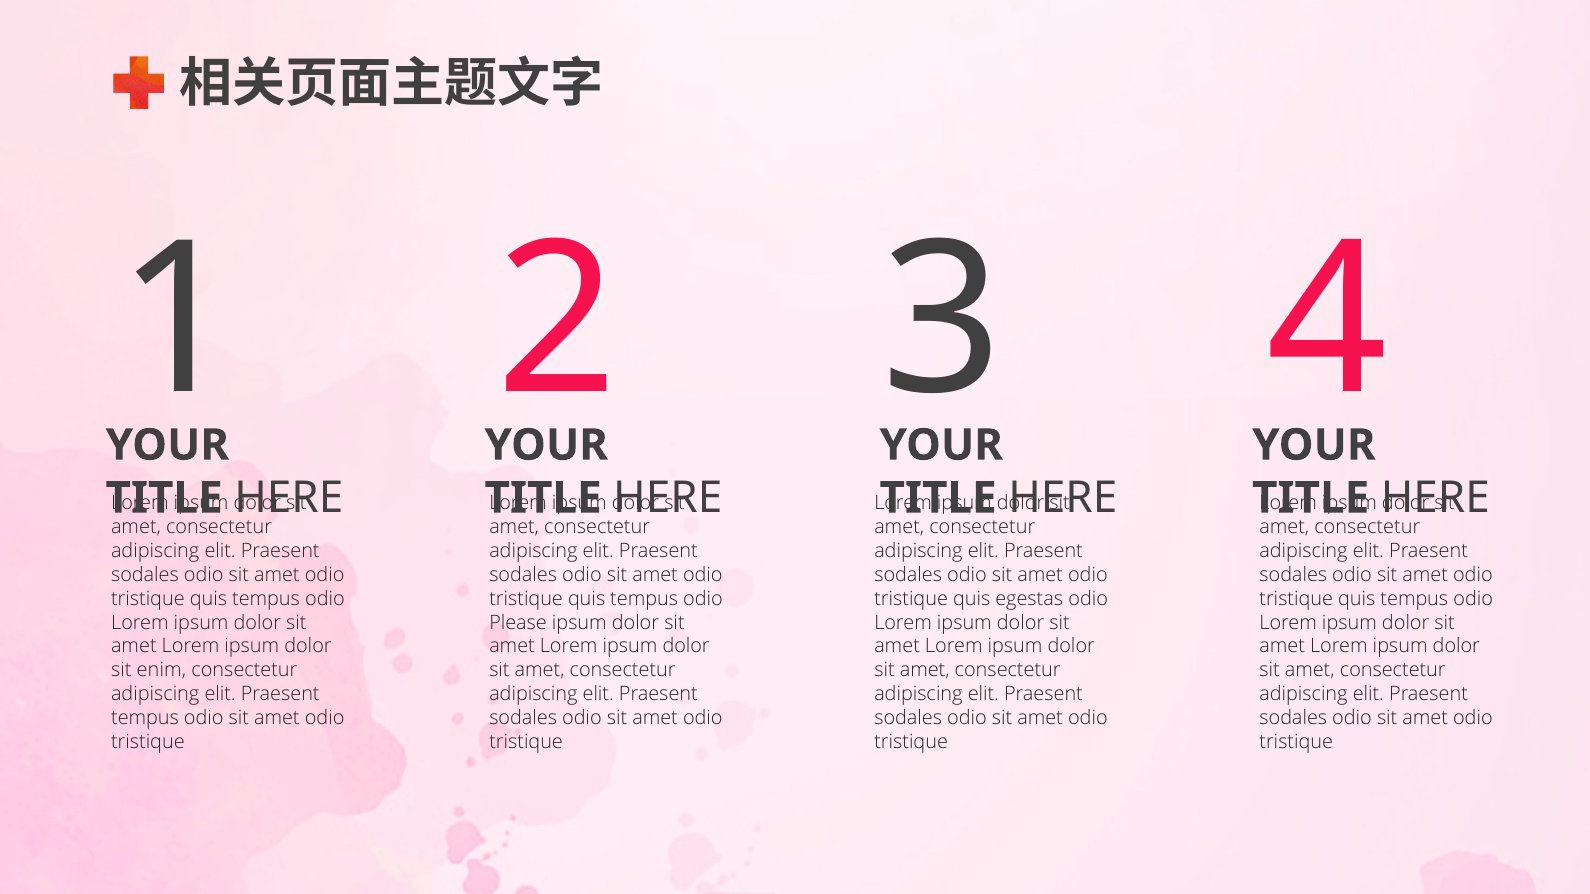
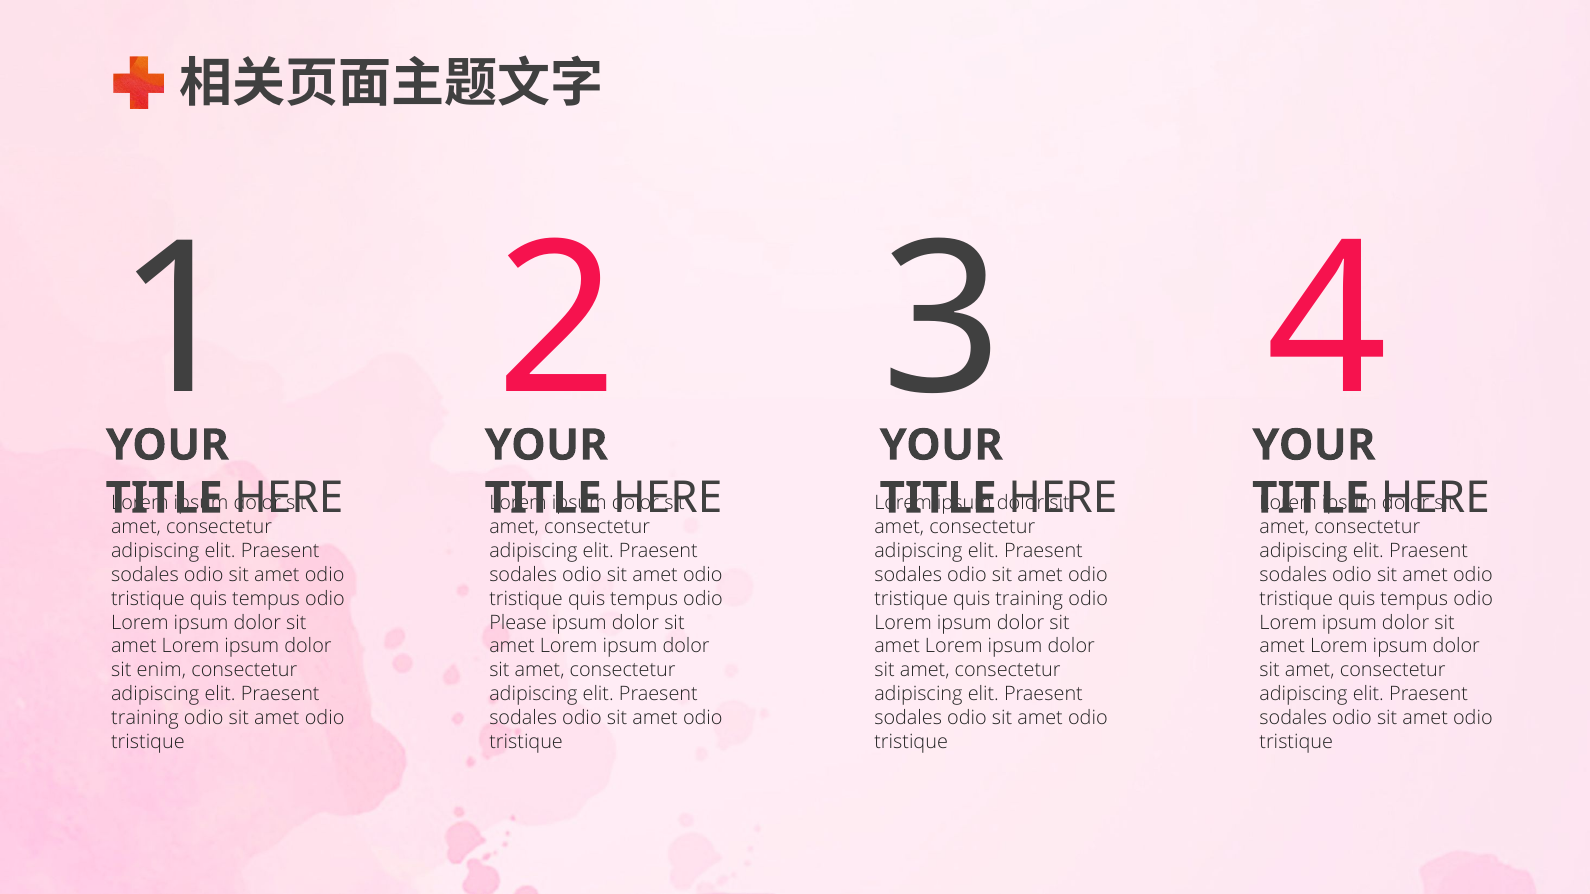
quis egestas: egestas -> training (1029, 599)
tempus: tempus -> training (145, 718)
